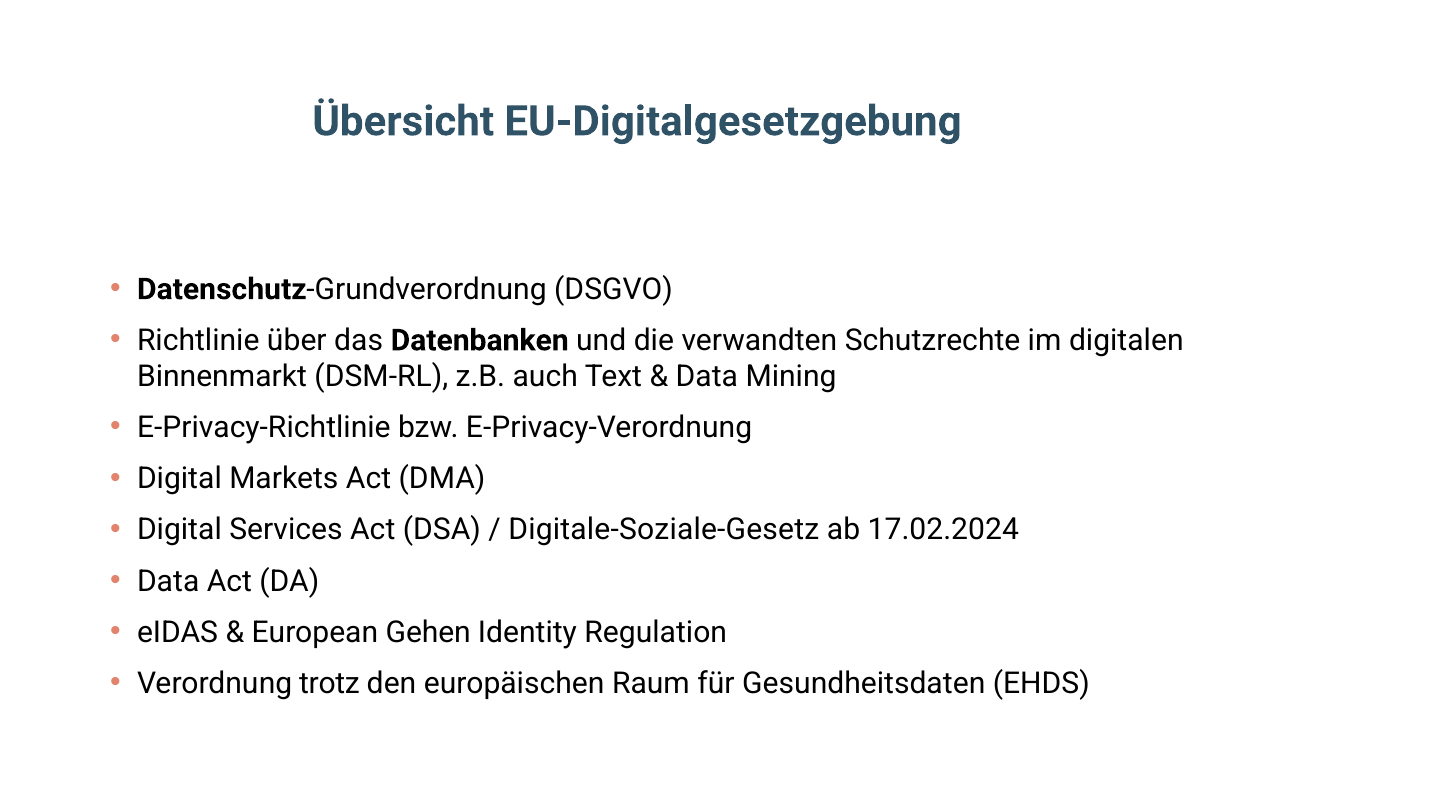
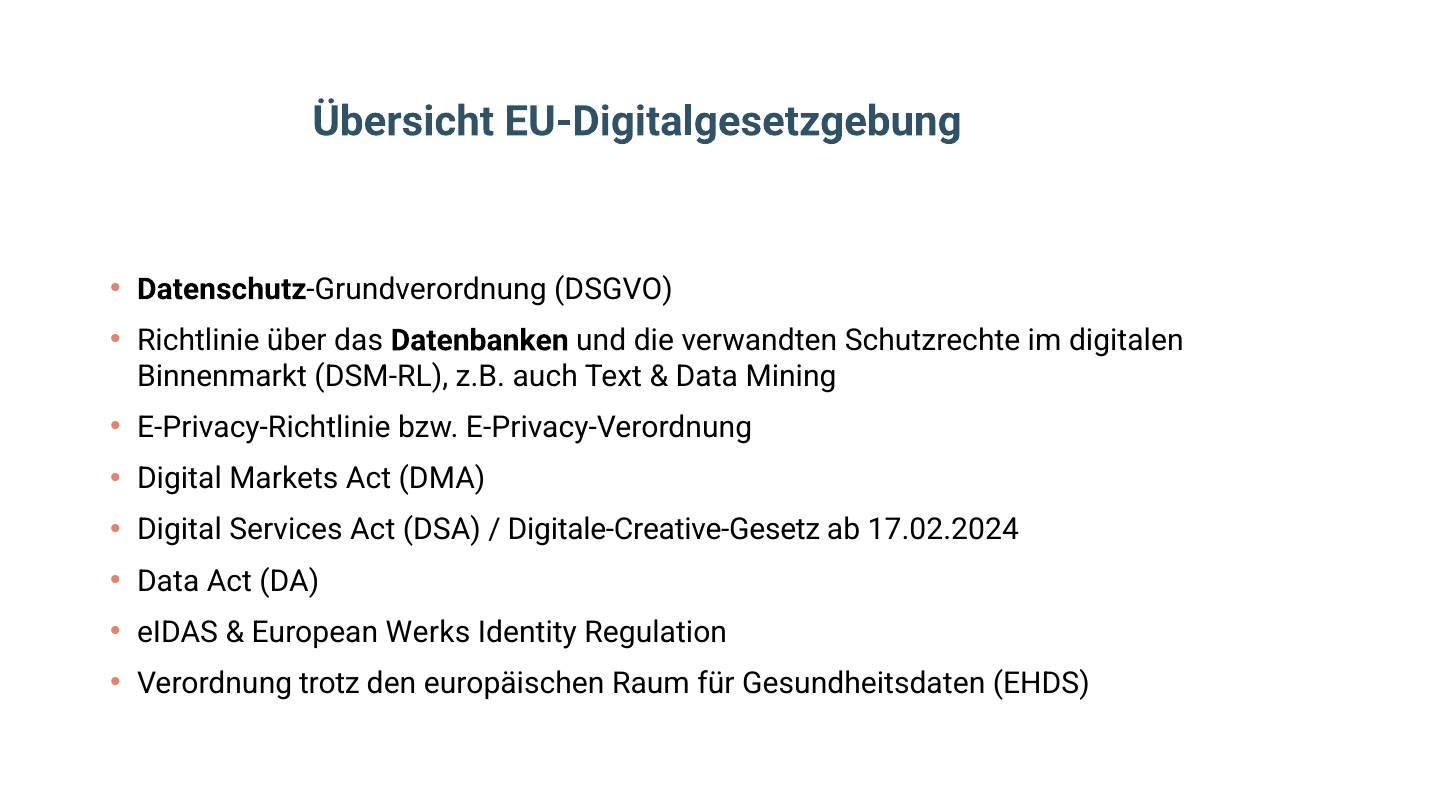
Digitale-Soziale-Gesetz: Digitale-Soziale-Gesetz -> Digitale-Creative-Gesetz (664, 530)
Gehen: Gehen -> Werks (428, 632)
